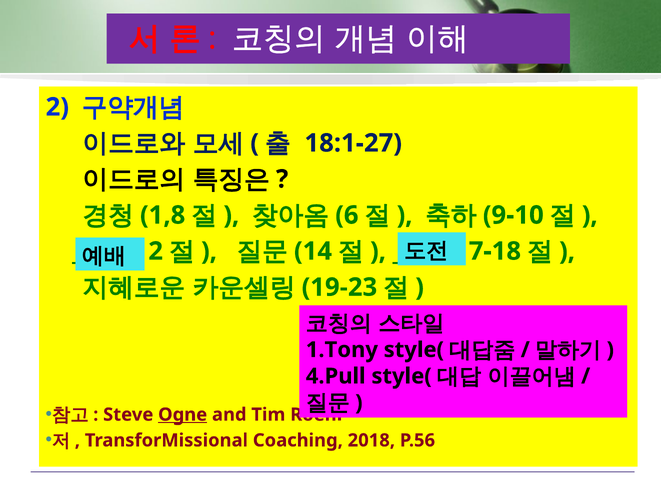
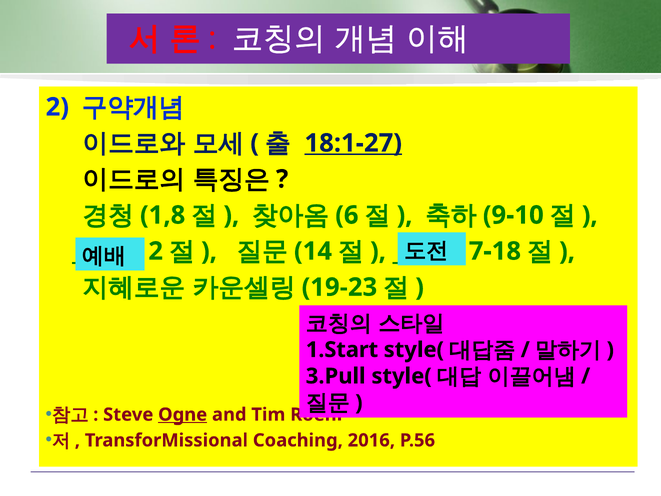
18:1-27 underline: none -> present (353, 143)
1.Tony: 1.Tony -> 1.Start (342, 350)
4.Pull: 4.Pull -> 3.Pull (336, 376)
2018: 2018 -> 2016 (371, 440)
